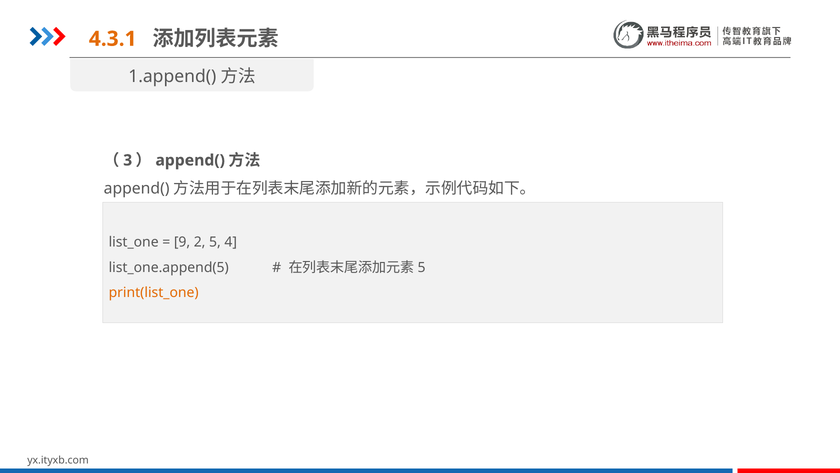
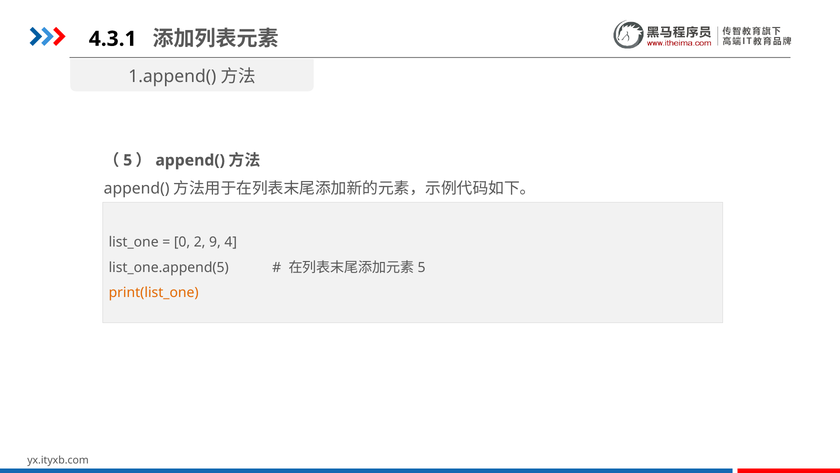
4.3.1 colour: orange -> black (113, 39)
3: 3 -> 5 (128, 160)
9: 9 -> 0 (182, 242)
5: 5 -> 9 (215, 242)
